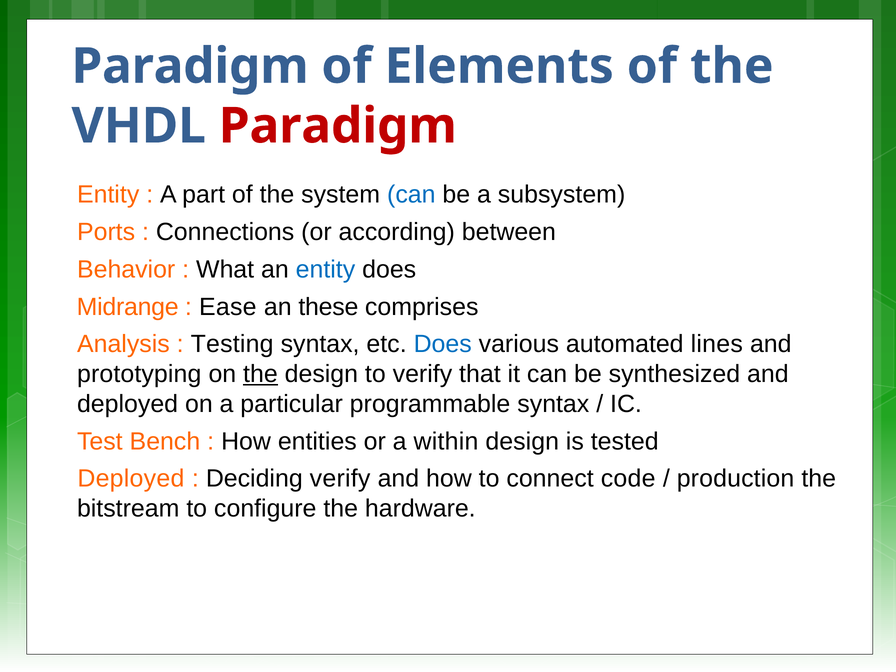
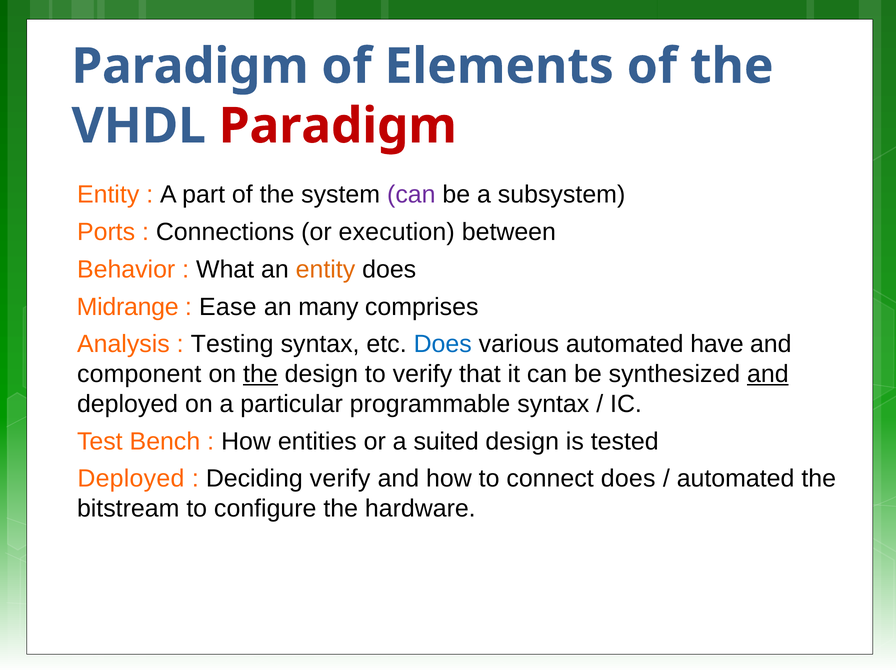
can colour: blue -> purple (411, 195)
according: according -> execution (397, 232)
entity colour: blue -> orange (325, 269)
these: these -> many (328, 307)
lines: lines -> have (717, 344)
prototyping: prototyping -> component (139, 374)
and underline: none -> present (768, 374)
within: within -> suited (446, 441)
connect code: code -> does (628, 479)
production: production -> automated (736, 479)
